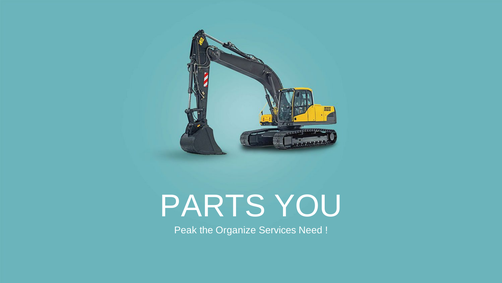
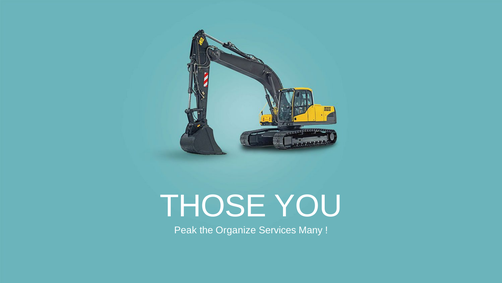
PARTS: PARTS -> THOSE (213, 206)
Need: Need -> Many (311, 230)
